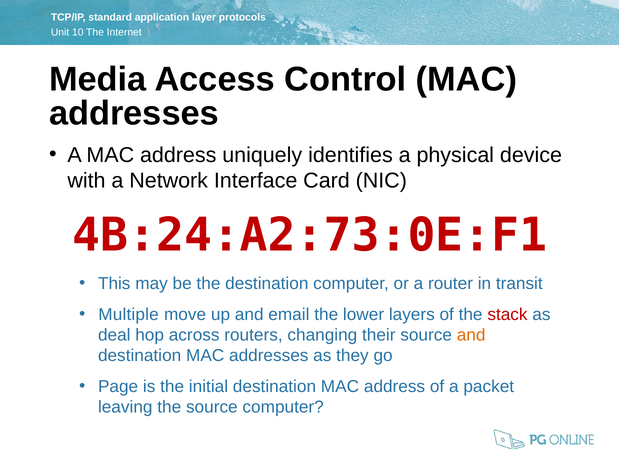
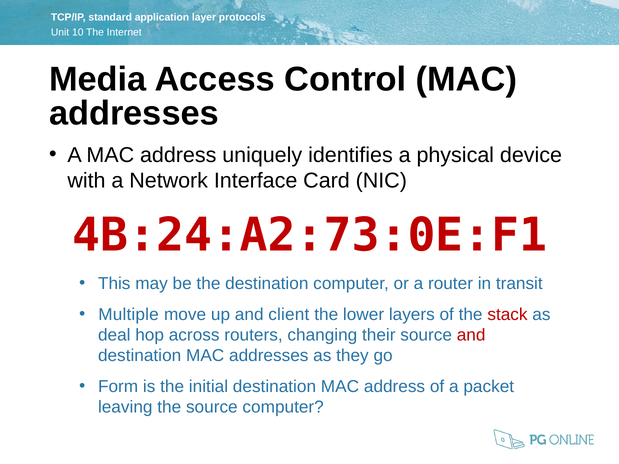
email: email -> client (289, 315)
and colour: orange -> red (471, 335)
Page: Page -> Form (118, 387)
